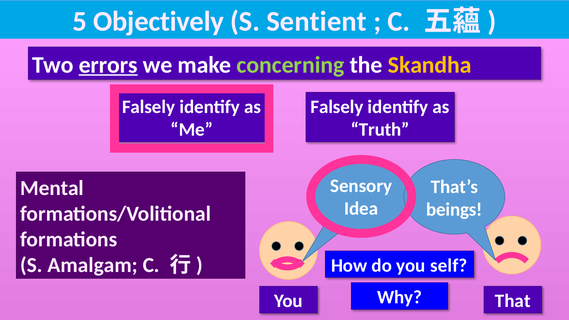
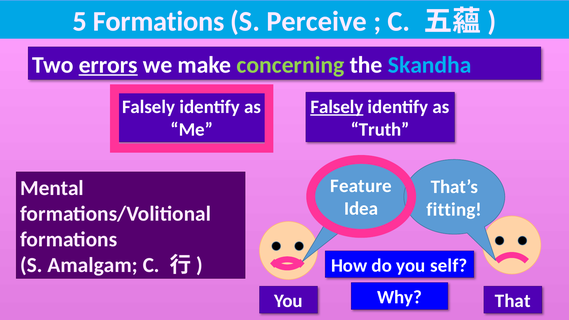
5 Objectively: Objectively -> Formations (159, 21)
Sentient: Sentient -> Perceive (317, 21)
Skandha colour: yellow -> light blue (430, 65)
Falsely underline: none -> present (337, 107)
Sensory: Sensory -> Feature (361, 186)
beings: beings -> fitting (454, 210)
